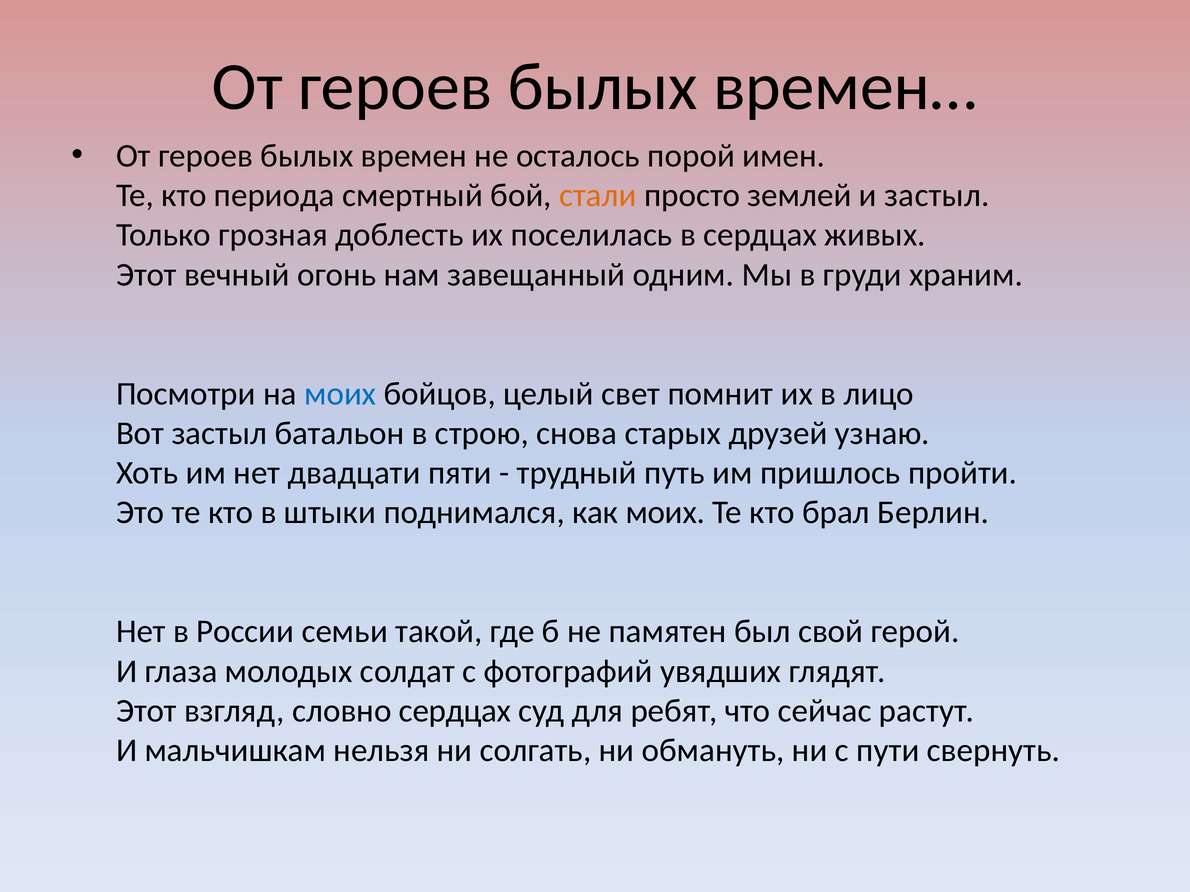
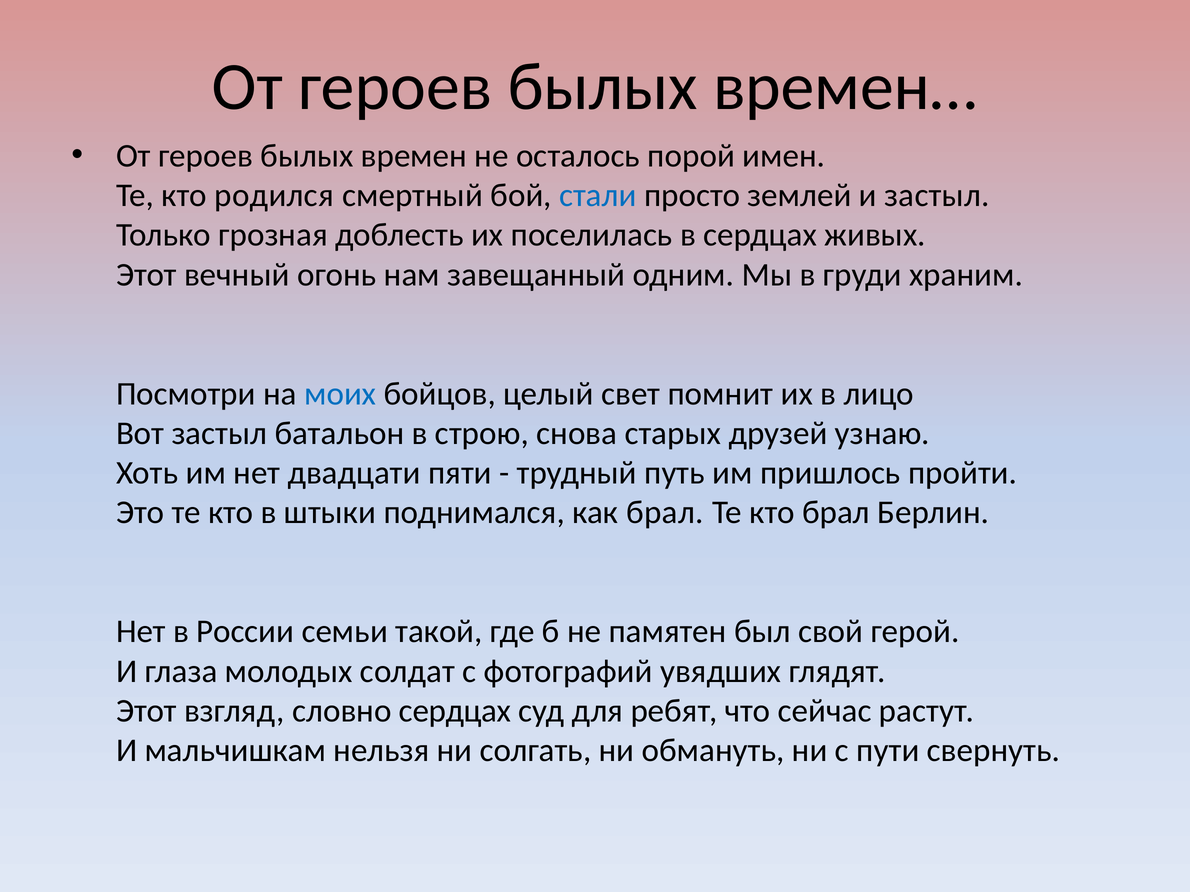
периода: периода -> родился (274, 195)
стали colour: orange -> blue (598, 195)
как моих: моих -> брал (665, 513)
